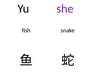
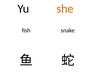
she colour: purple -> orange (65, 9)
